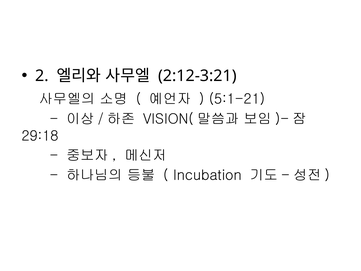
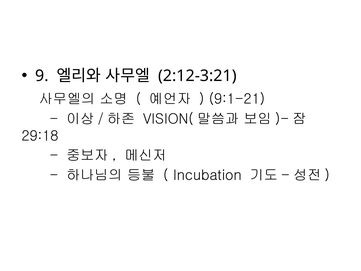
2: 2 -> 9 (42, 76)
5:1-21: 5:1-21 -> 9:1-21 (237, 99)
